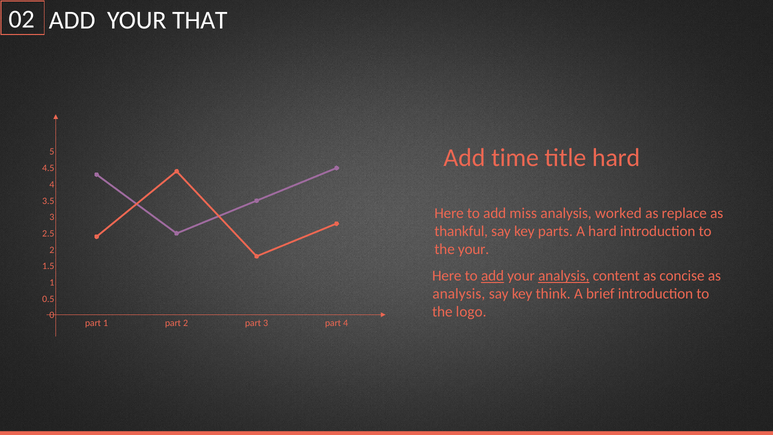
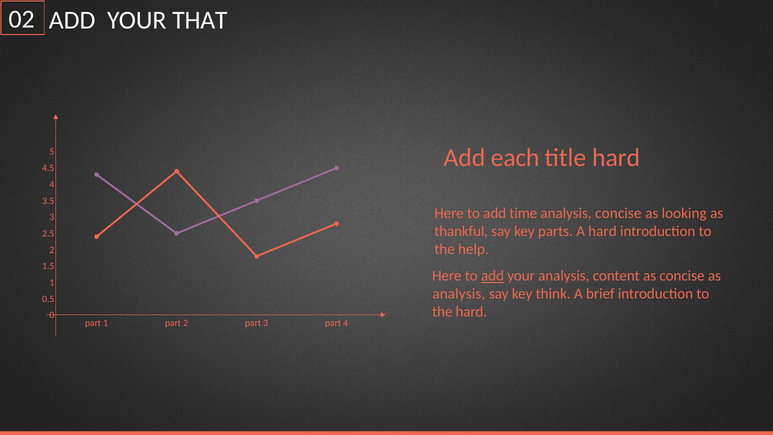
time: time -> each (515, 158)
miss: miss -> time (523, 213)
analysis worked: worked -> concise (618, 213)
replace: replace -> looking (684, 213)
the your: your -> help (473, 249)
analysis underline: present -> none (564, 276)
the logo: logo -> hard (471, 312)
